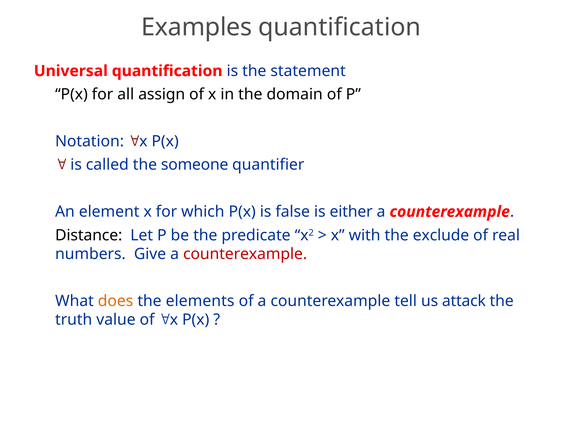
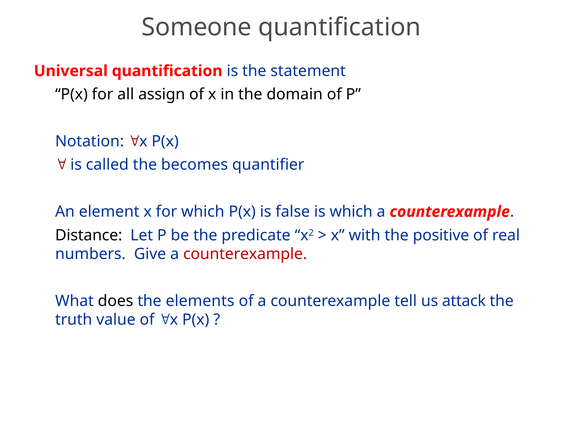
Examples: Examples -> Someone (197, 27)
someone: someone -> becomes (195, 165)
is either: either -> which (351, 212)
exclude: exclude -> positive (441, 235)
does colour: orange -> black (116, 301)
